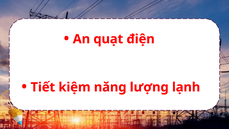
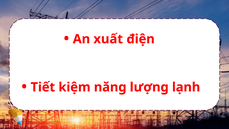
quạt: quạt -> xuất (108, 39)
